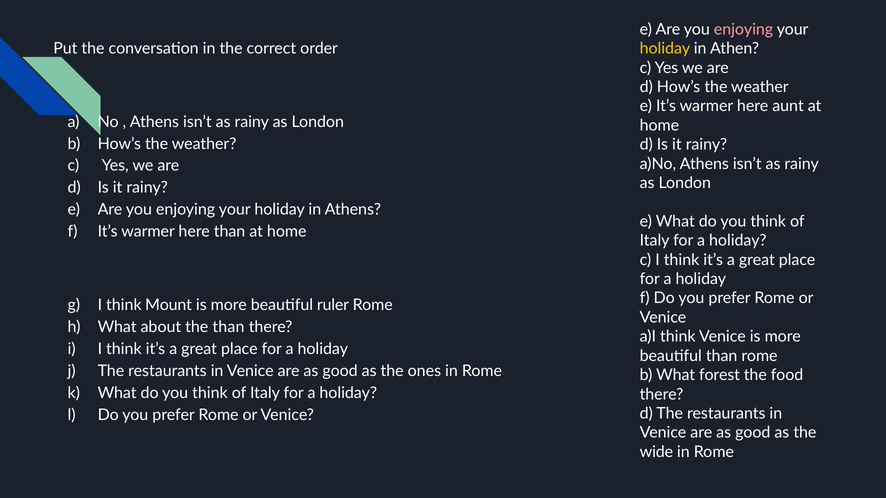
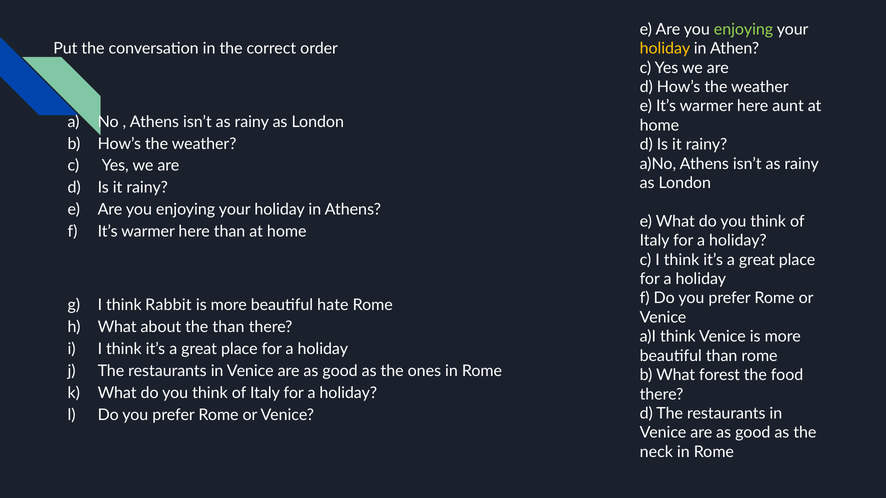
enjoying colour: pink -> light green (744, 29)
Mount: Mount -> Rabbit (168, 305)
ruler: ruler -> hate (333, 305)
wide: wide -> neck (656, 452)
